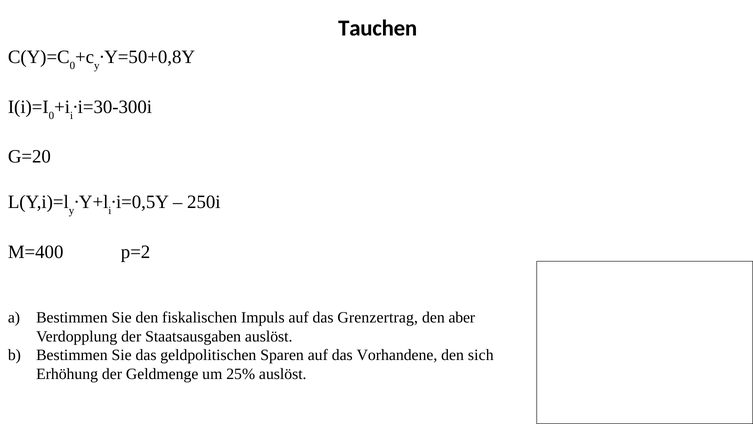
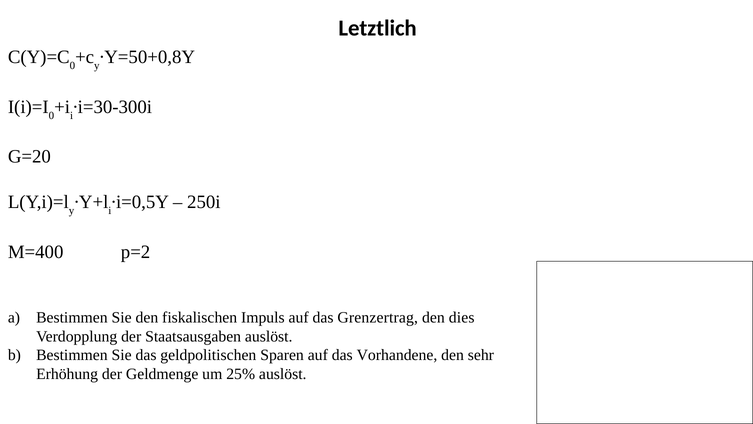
Tauchen: Tauchen -> Letztlich (378, 28)
aber: aber -> dies (462, 317)
sich: sich -> sehr (481, 355)
